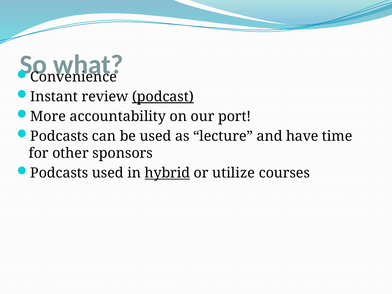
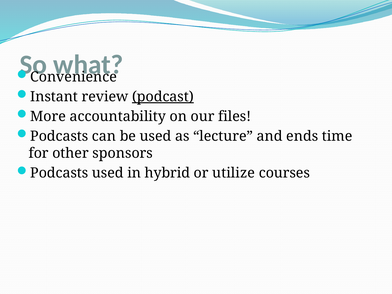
port: port -> files (235, 116)
have: have -> ends (302, 136)
hybrid underline: present -> none (167, 173)
